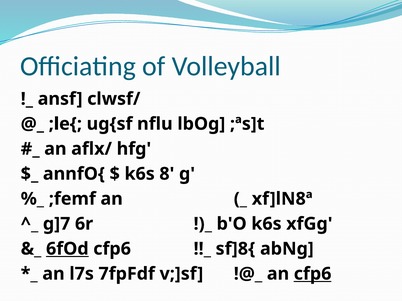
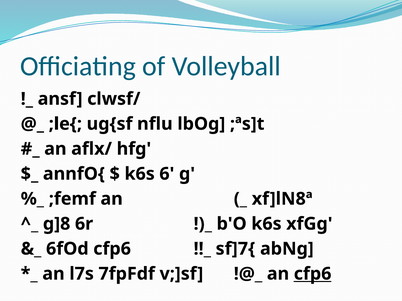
8: 8 -> 6 (167, 174)
g]7: g]7 -> g]8 (57, 224)
6fOd underline: present -> none (67, 249)
sf]8{: sf]8{ -> sf]7{ (235, 249)
